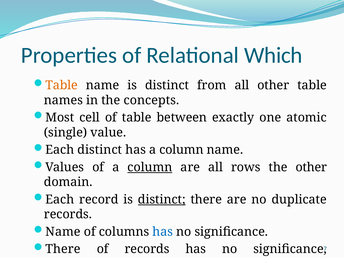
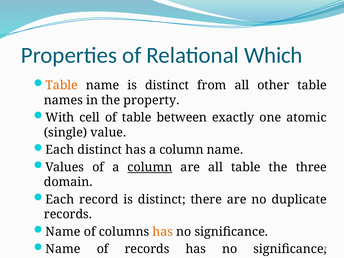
concepts: concepts -> property (151, 100)
Most: Most -> With (60, 118)
all rows: rows -> table (246, 167)
the other: other -> three (311, 167)
distinct underline: present -> none (162, 199)
has colour: blue -> orange (163, 232)
There: There -> Name (63, 249)
